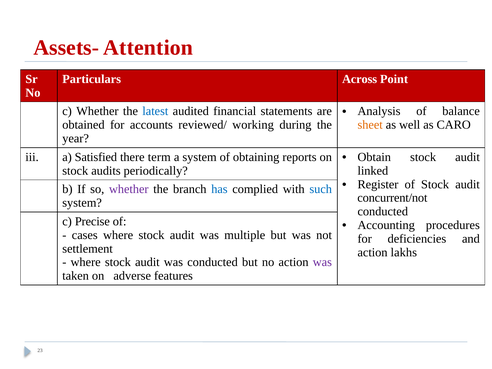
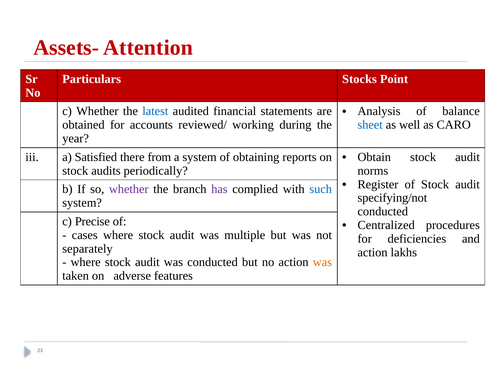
Across: Across -> Stocks (359, 79)
sheet colour: orange -> blue (370, 125)
term: term -> from (159, 157)
linked: linked -> norms (373, 171)
has colour: blue -> purple (219, 189)
concurrent/not: concurrent/not -> specifying/not (392, 198)
Accounting: Accounting -> Centralized (386, 225)
settlement: settlement -> separately (88, 249)
was colour: purple -> orange (322, 262)
